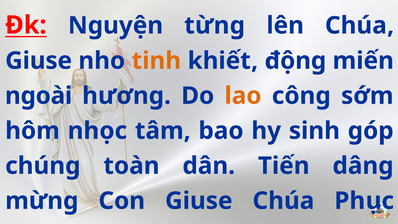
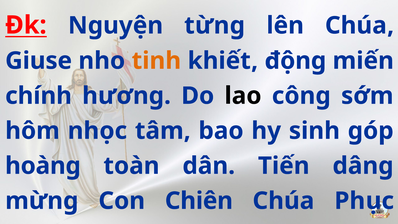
ngoài: ngoài -> chính (39, 96)
lao colour: orange -> black (243, 96)
chúng: chúng -> hoàng (43, 166)
Con Giuse: Giuse -> Chiên (199, 201)
